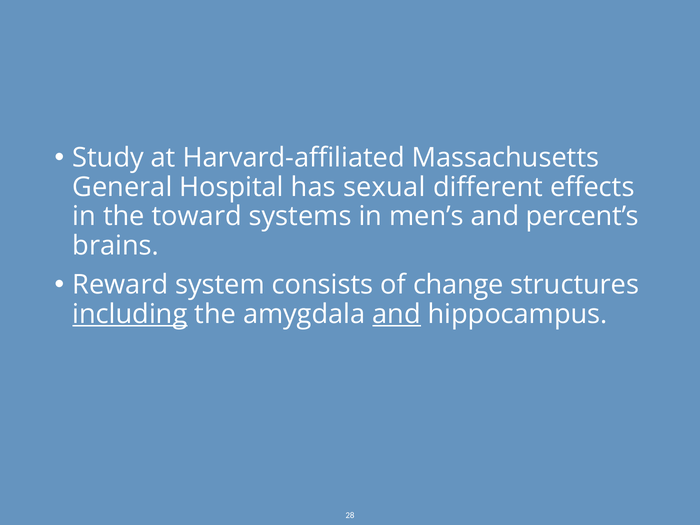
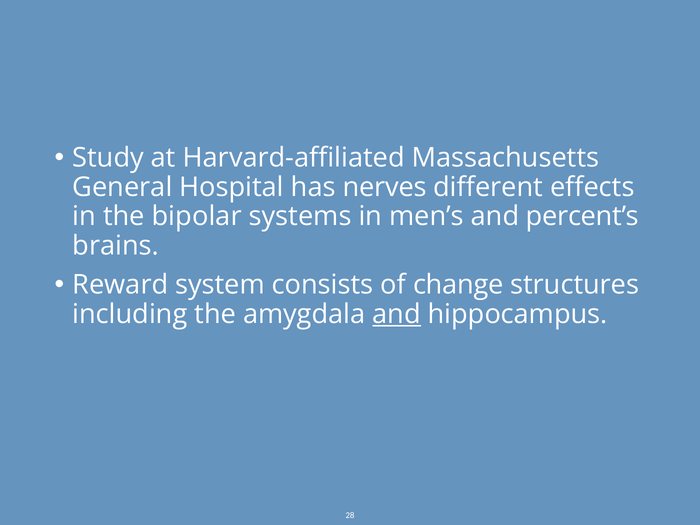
sexual: sexual -> nerves (385, 187)
toward: toward -> bipolar (197, 216)
including underline: present -> none (130, 314)
